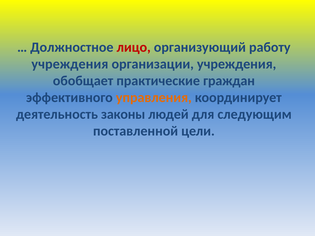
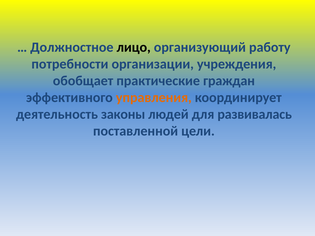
лицо colour: red -> black (134, 47)
учреждения: учреждения -> потребности (70, 64)
следующим: следующим -> развивалась (255, 114)
